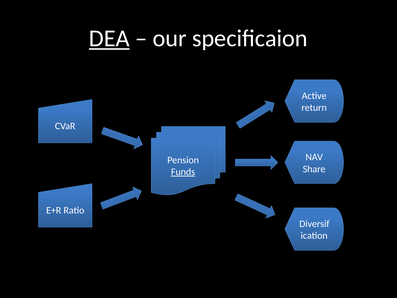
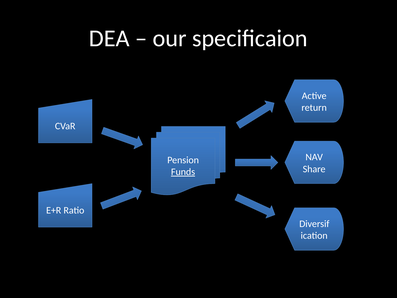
DEA underline: present -> none (109, 38)
